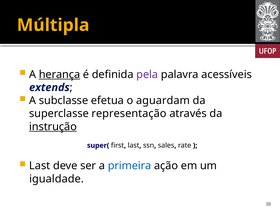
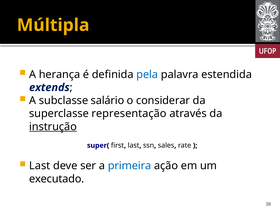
herança underline: present -> none (60, 74)
pela colour: purple -> blue (147, 74)
acessíveis: acessíveis -> estendida (227, 74)
efetua: efetua -> salário (107, 101)
aguardam: aguardam -> considerar (163, 101)
igualdade: igualdade -> executado (57, 179)
